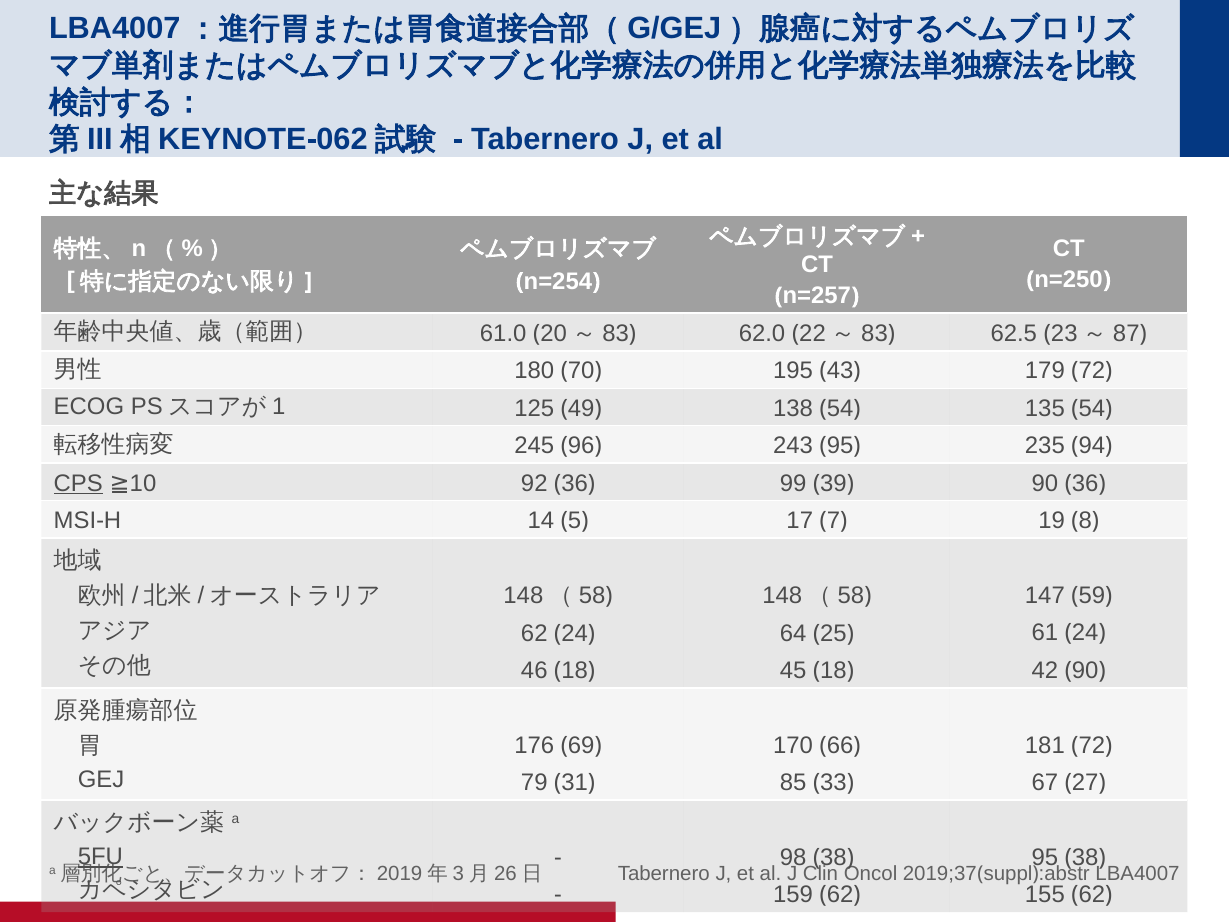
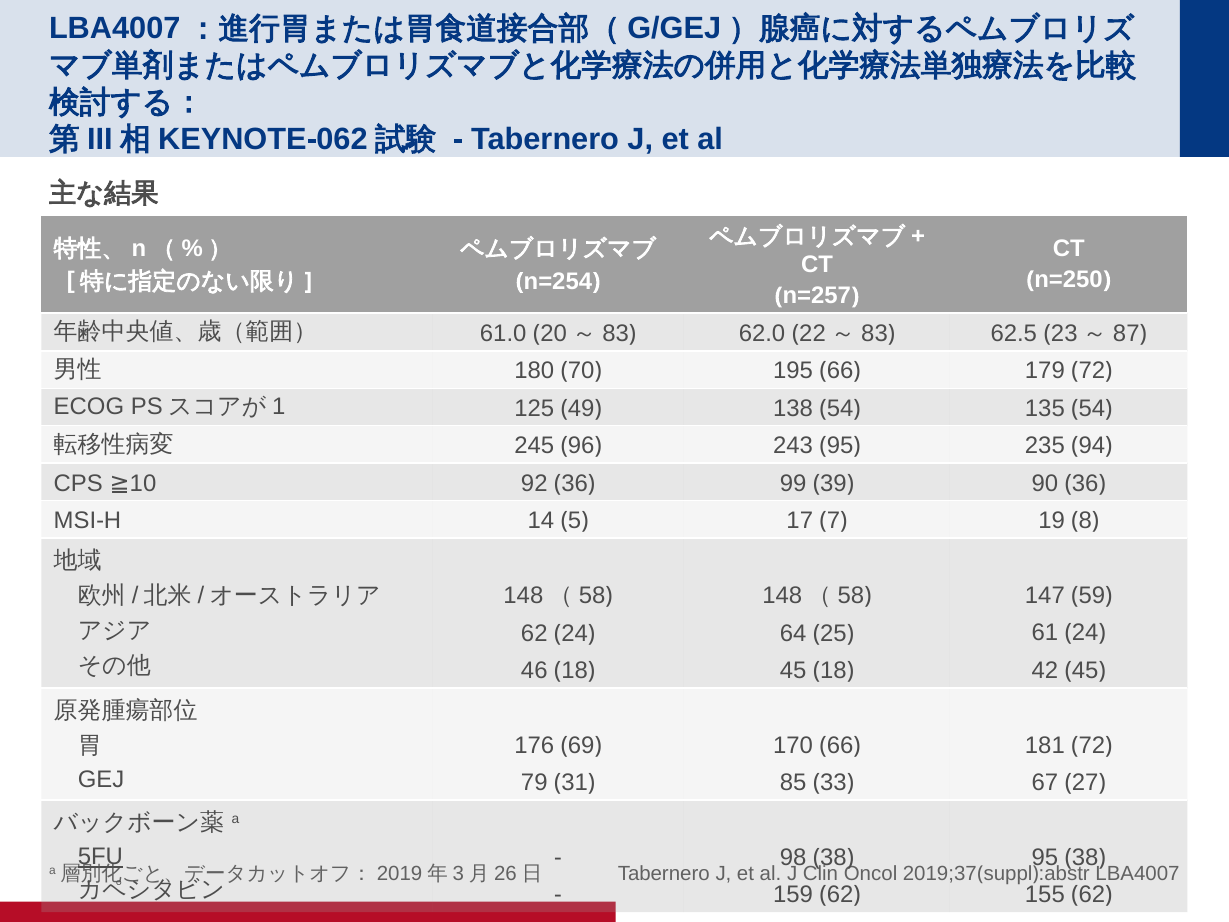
43: 43 -> 66 (840, 371)
CPS underline: present -> none (78, 483)
90: 90 -> 45 (1085, 670)
